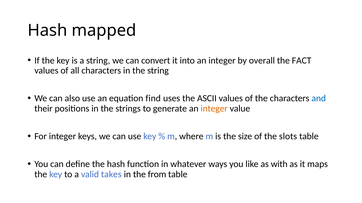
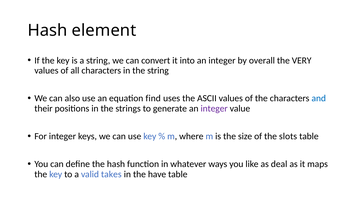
mapped: mapped -> element (104, 30)
FACT: FACT -> VERY (302, 61)
integer colour: orange -> purple (214, 109)
with: with -> deal (279, 165)
from: from -> have (157, 175)
